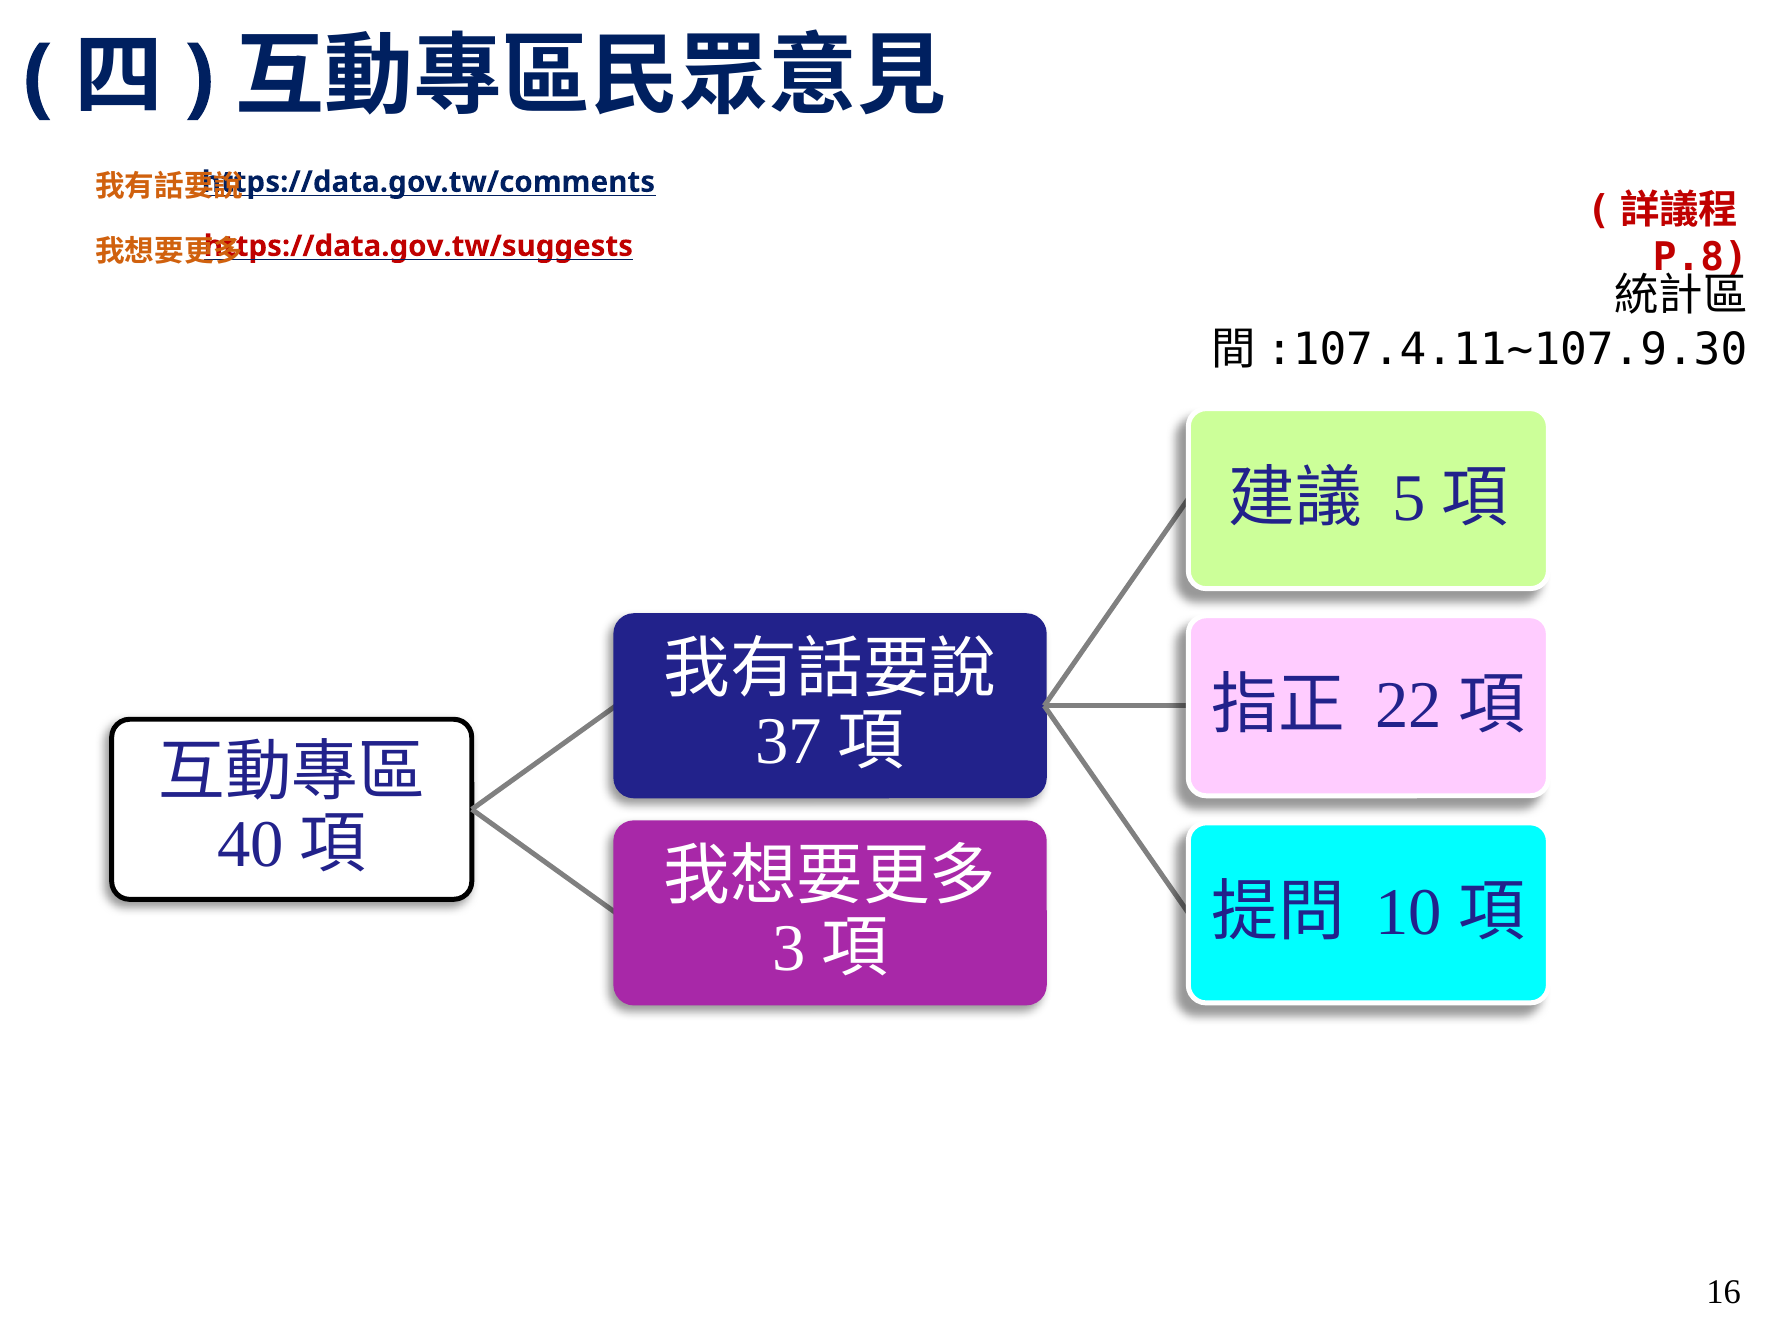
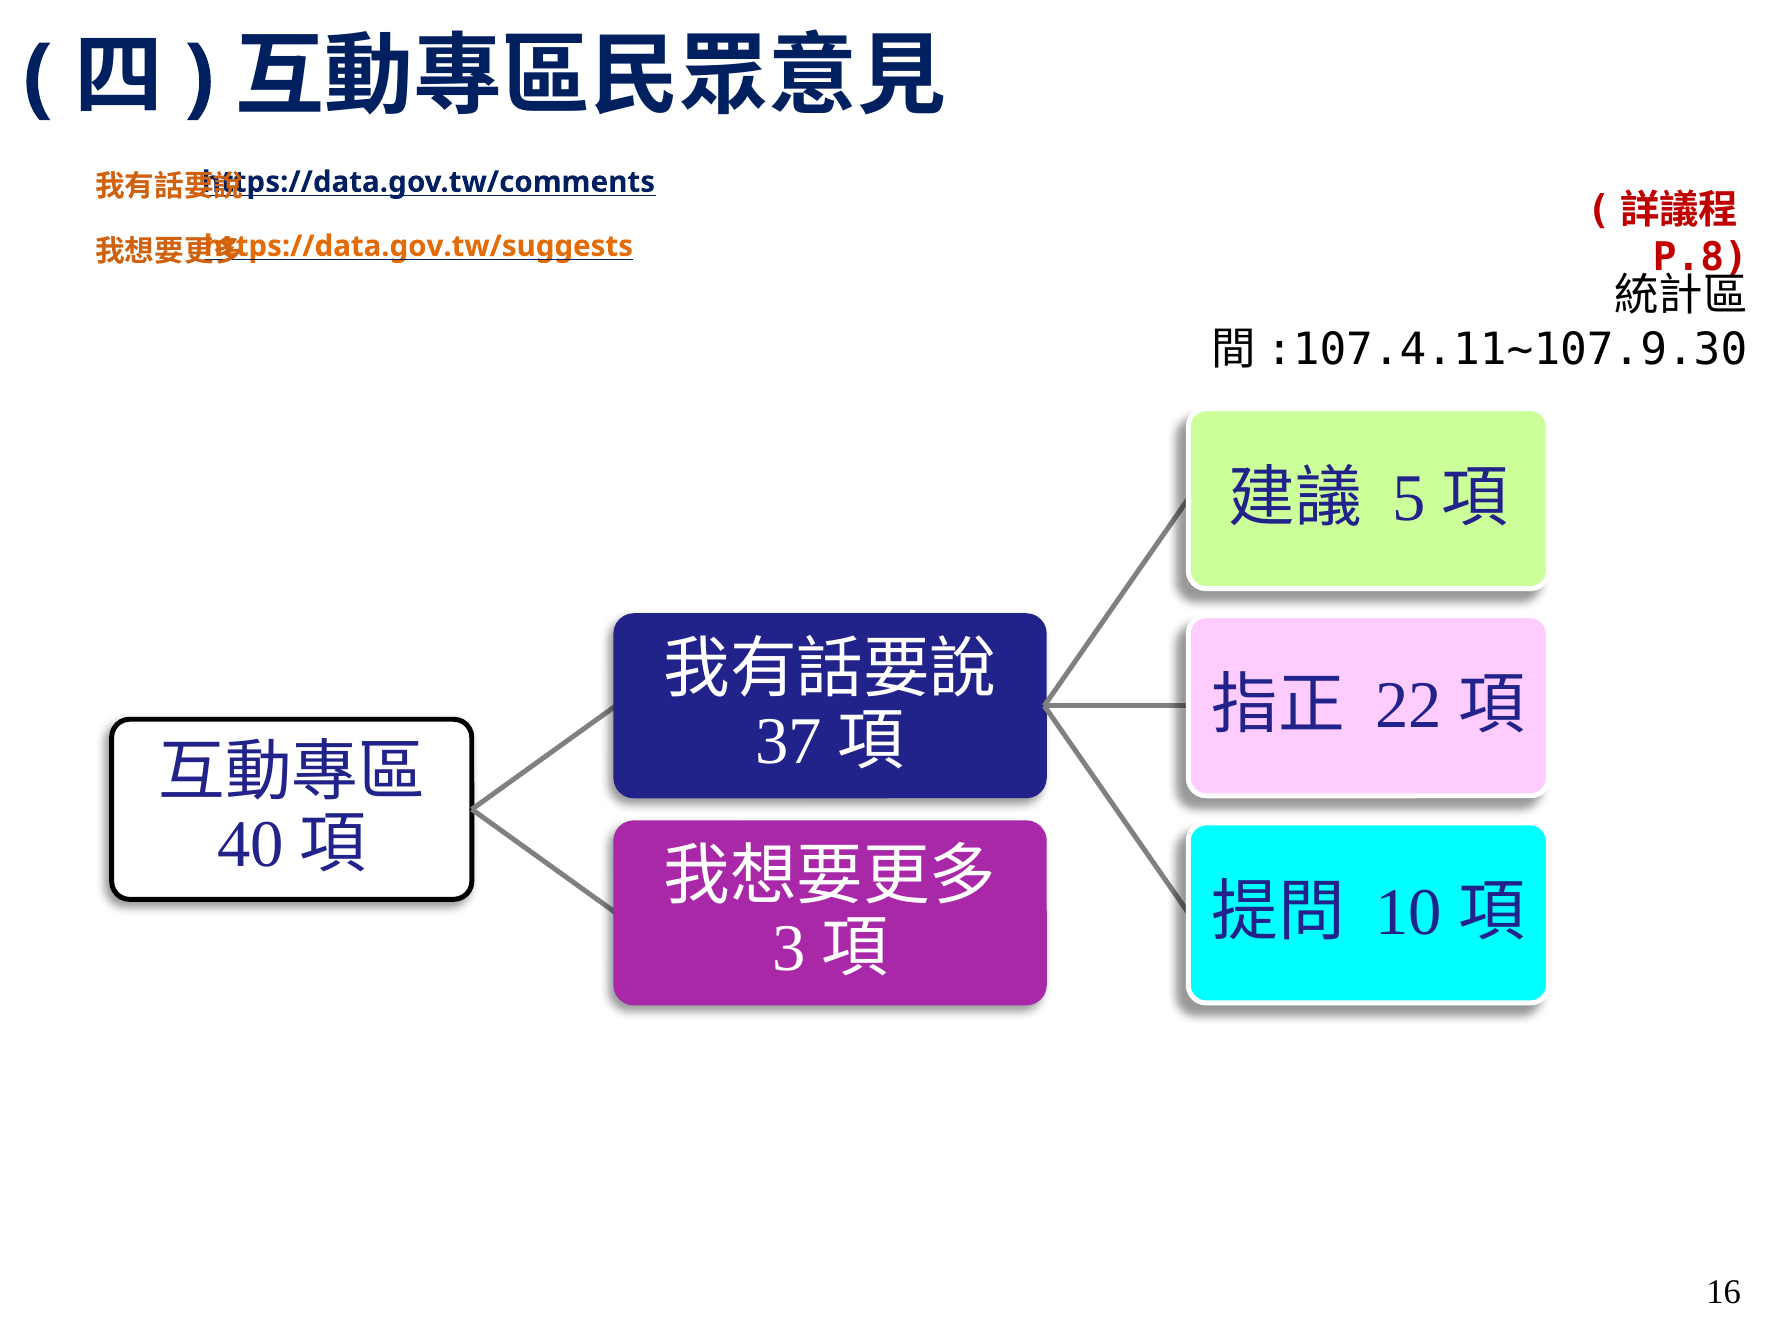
https://data.gov.tw/suggests colour: red -> orange (418, 246)
